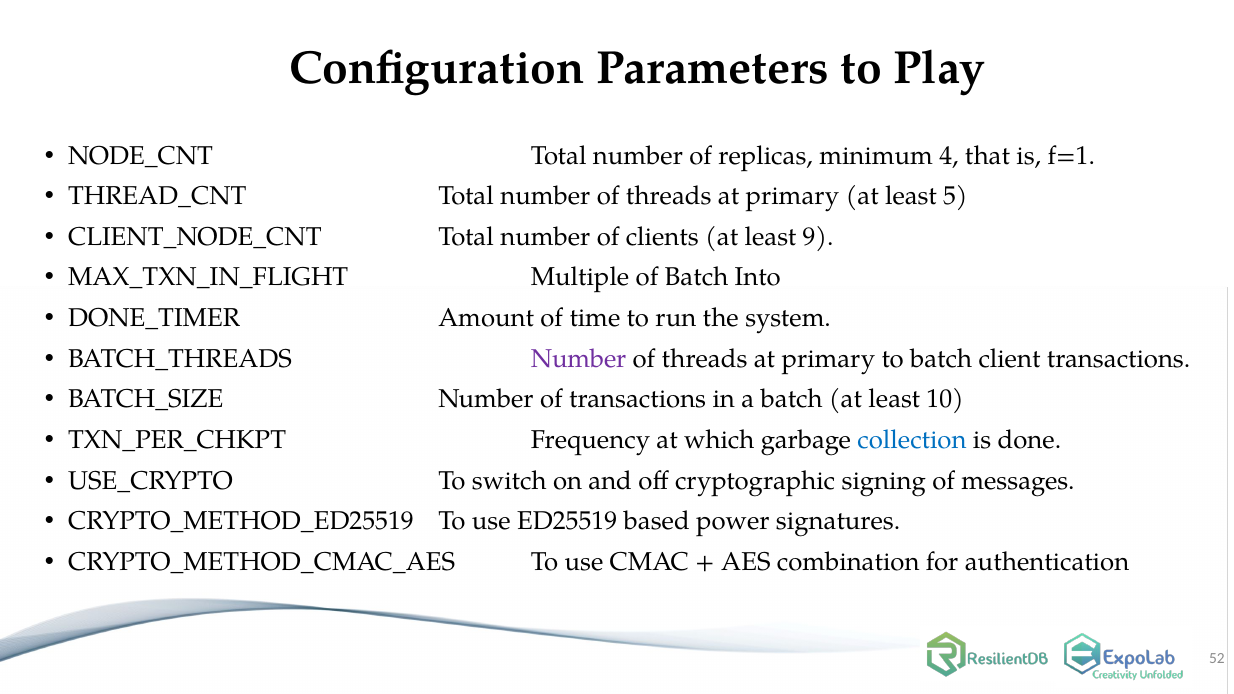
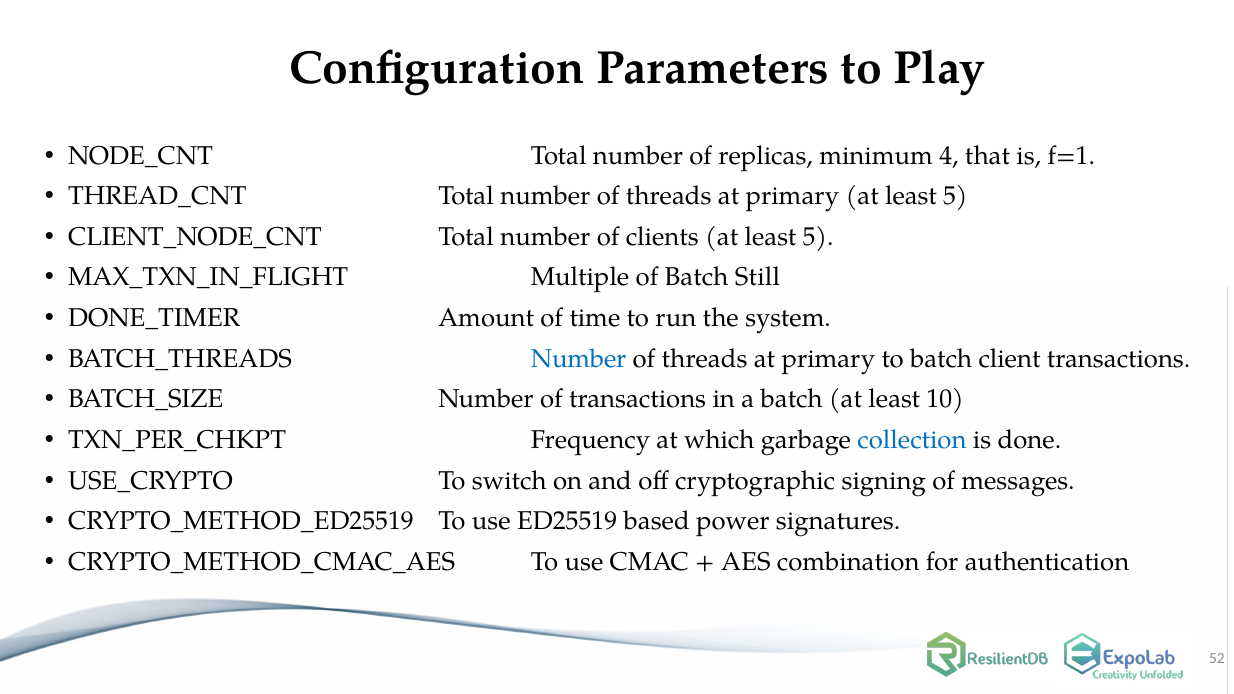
clients at least 9: 9 -> 5 (818, 237)
Into: Into -> Still (758, 278)
Number colour: purple -> blue (579, 359)
